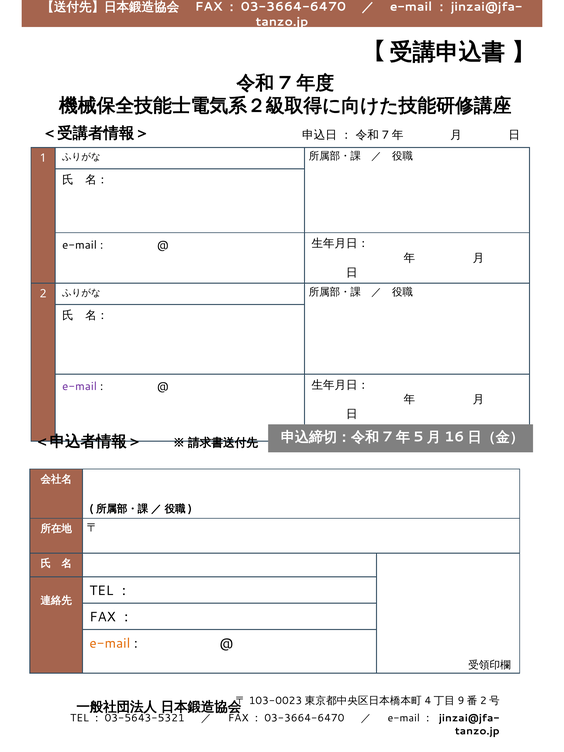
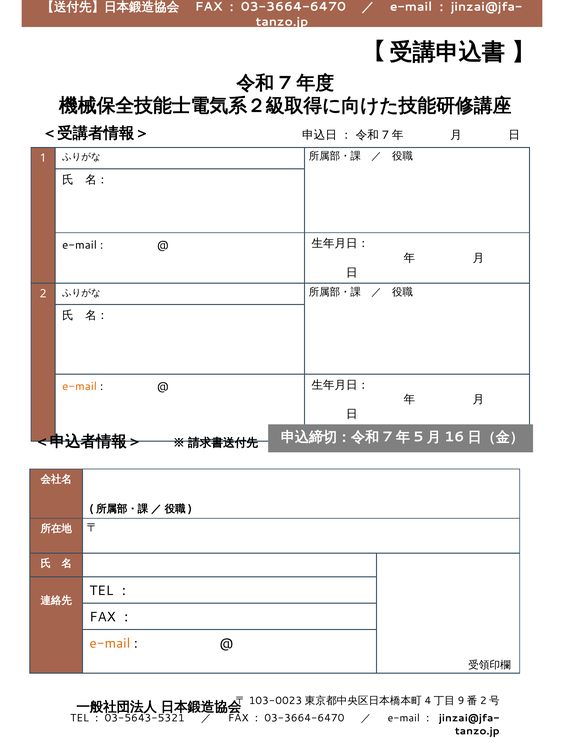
e-mail colour: purple -> orange (80, 386)
